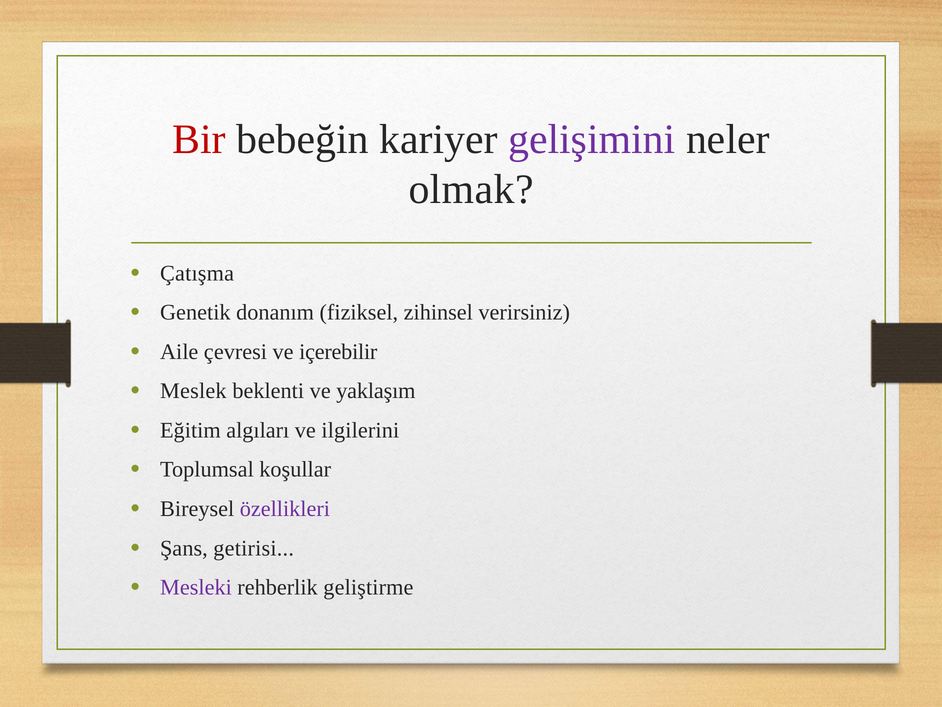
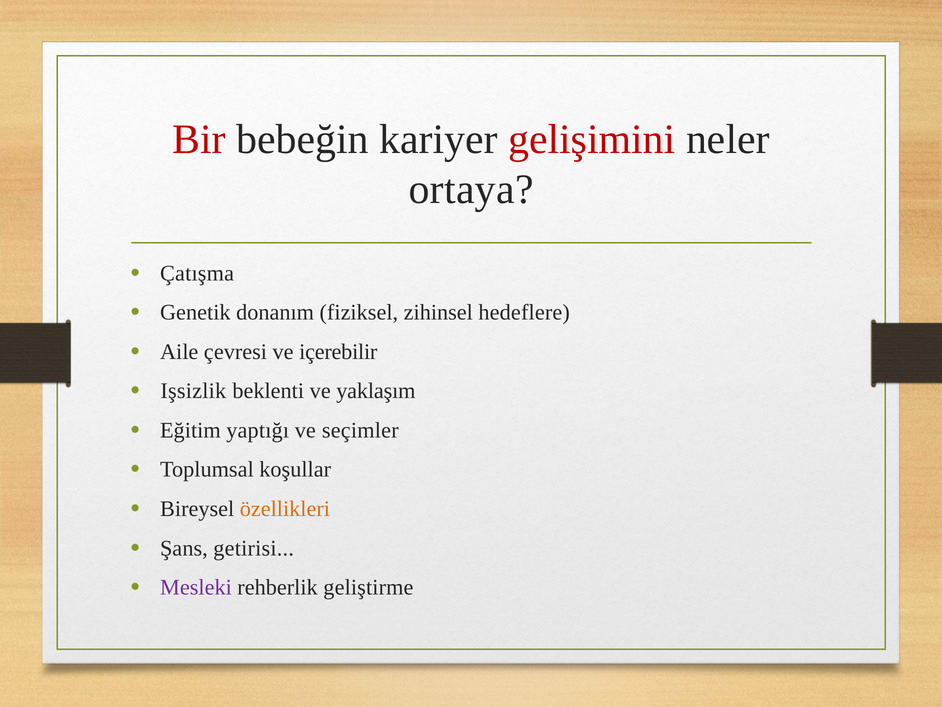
gelişimini colour: purple -> red (592, 139)
olmak: olmak -> ortaya (471, 189)
verirsiniz: verirsiniz -> hedeflere (524, 312)
Meslek: Meslek -> Işsizlik (193, 391)
algıları: algıları -> yaptığı (258, 430)
ilgilerini: ilgilerini -> seçimler (360, 430)
özellikleri colour: purple -> orange (285, 509)
